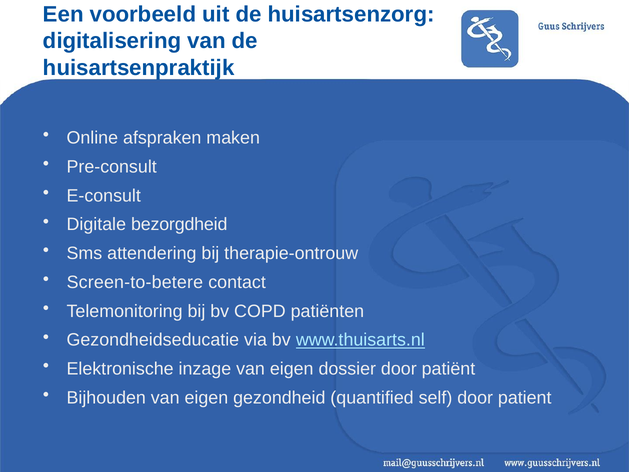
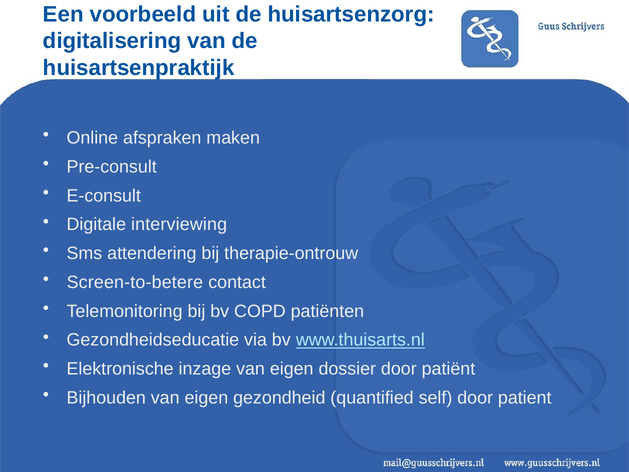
bezorgdheid: bezorgdheid -> interviewing (179, 224)
